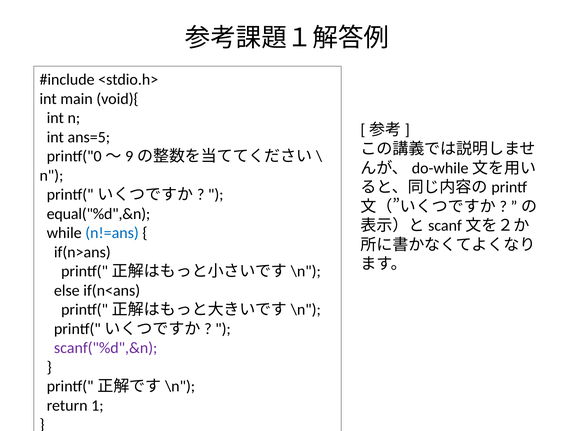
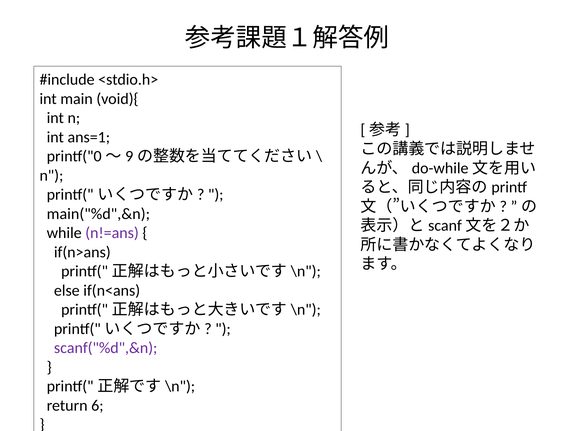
ans=5: ans=5 -> ans=1 (89, 137)
equal("%d",&n: equal("%d",&n -> main("%d",&n (98, 214)
n!=ans colour: blue -> purple (112, 233)
1: 1 -> 6 (97, 405)
